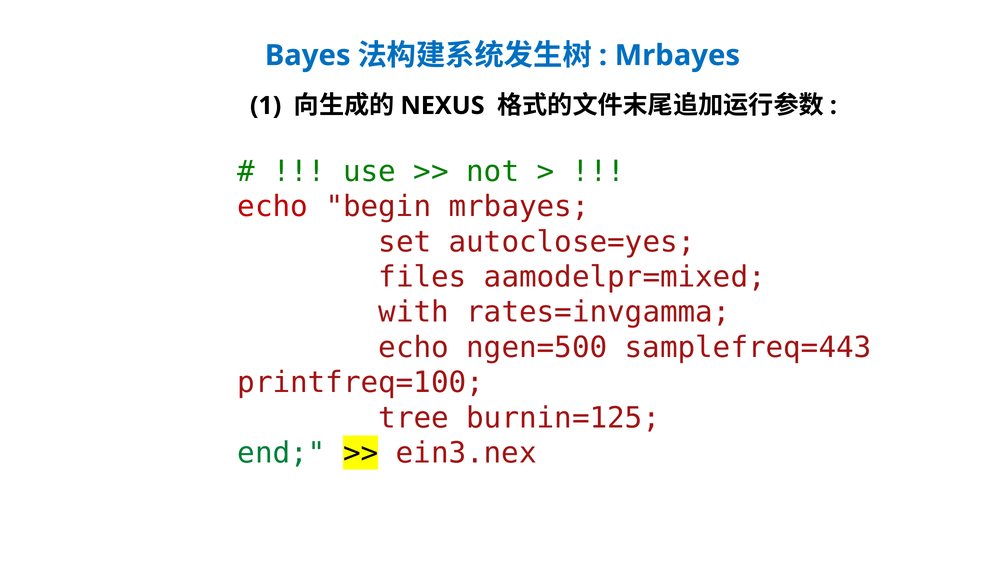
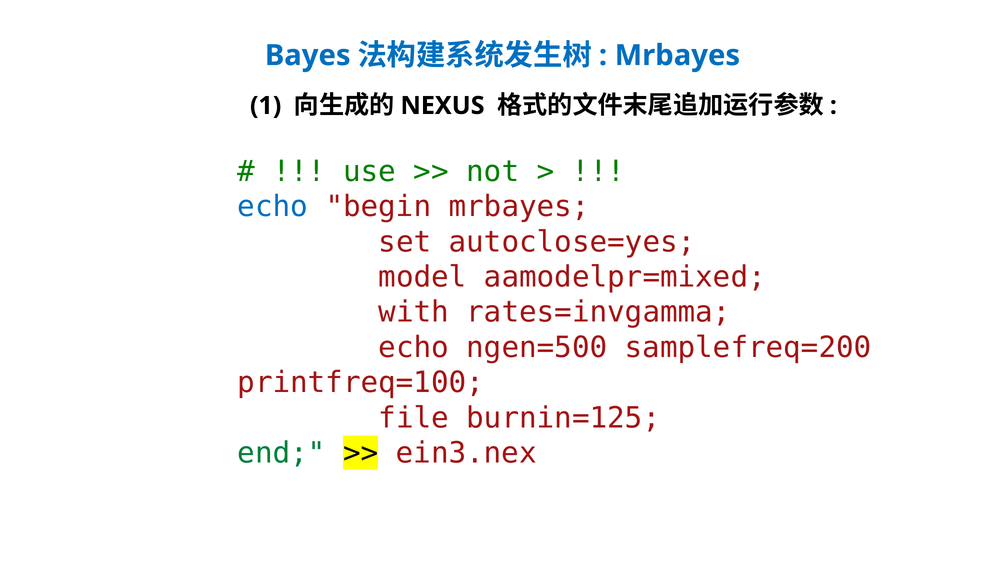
echo colour: red -> blue (273, 207)
files: files -> model (422, 277)
samplefreq=443: samplefreq=443 -> samplefreq=200 (748, 348)
tree: tree -> file (414, 418)
